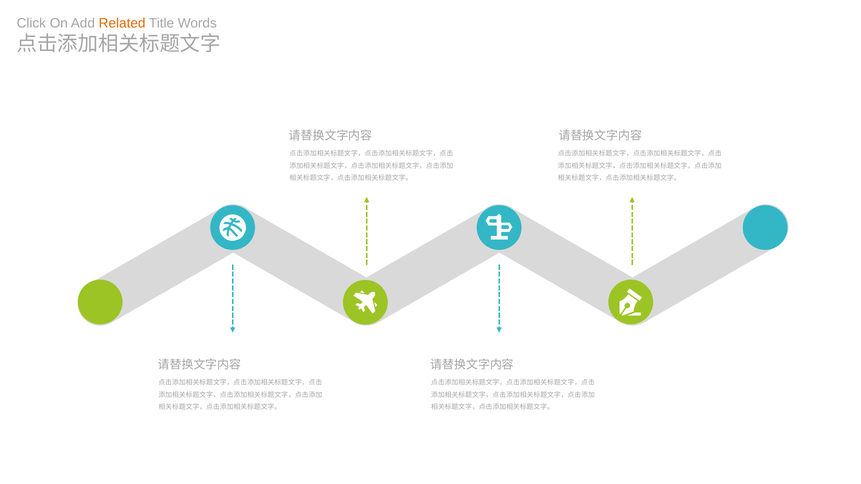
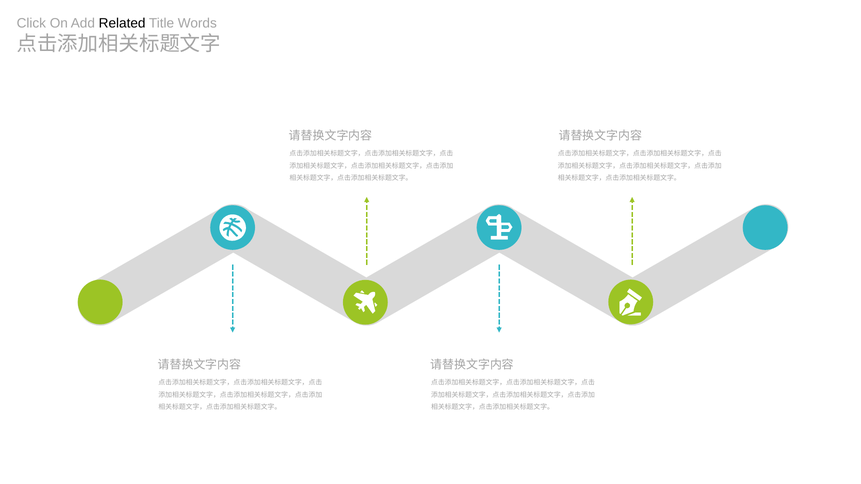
Related colour: orange -> black (122, 23)
